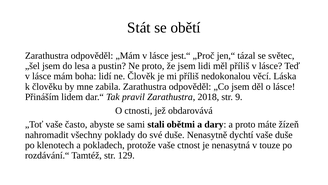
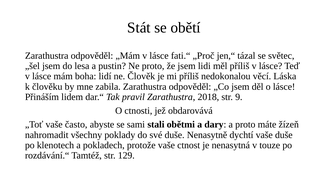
jest.“: jest.“ -> fati.“ (181, 55)
